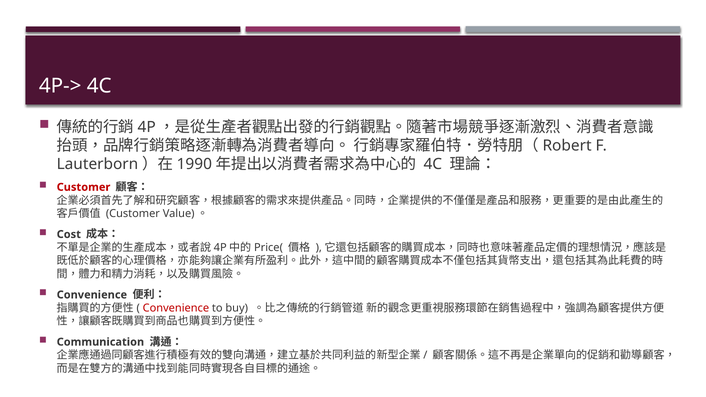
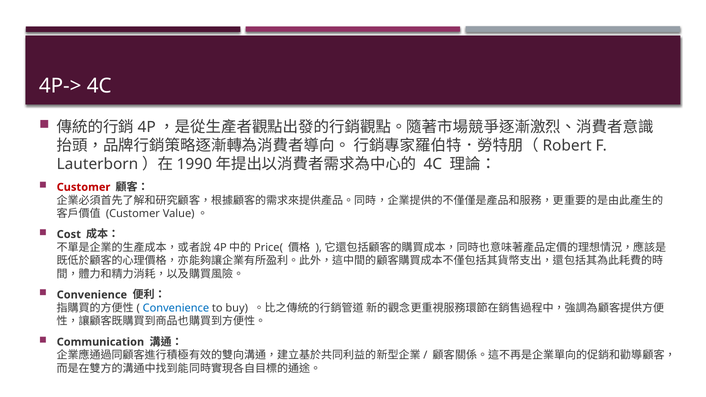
Convenience colour: red -> blue (176, 308)
